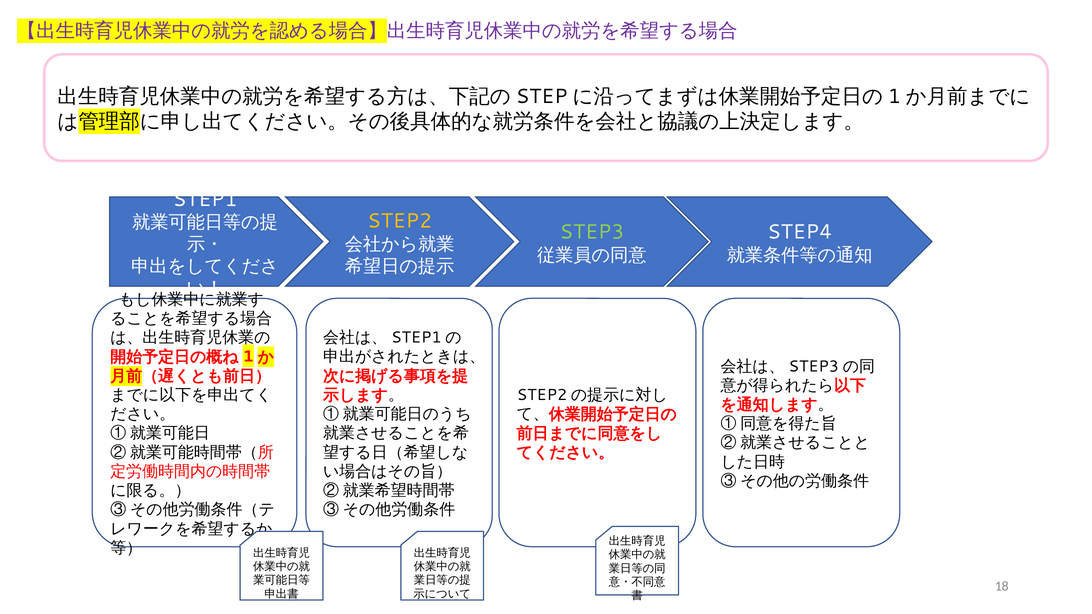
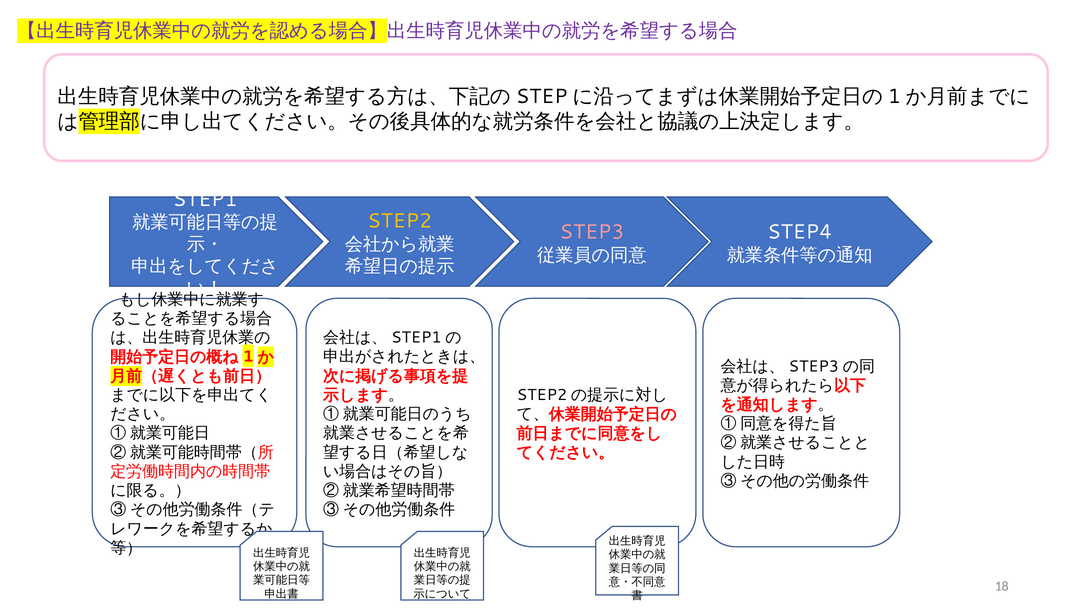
STEP3 colour: light green -> pink (592, 232)
